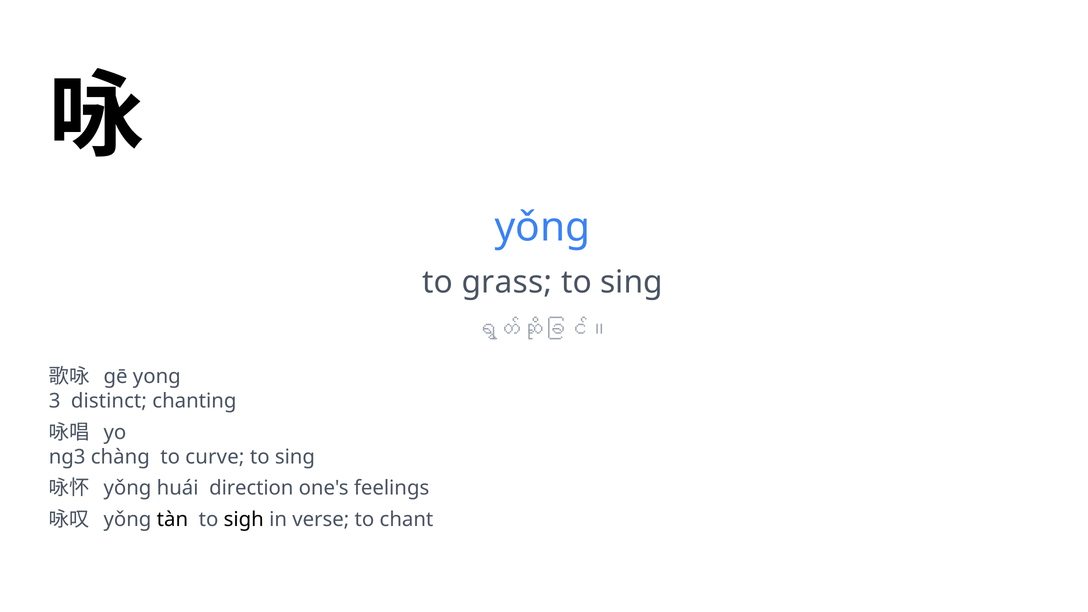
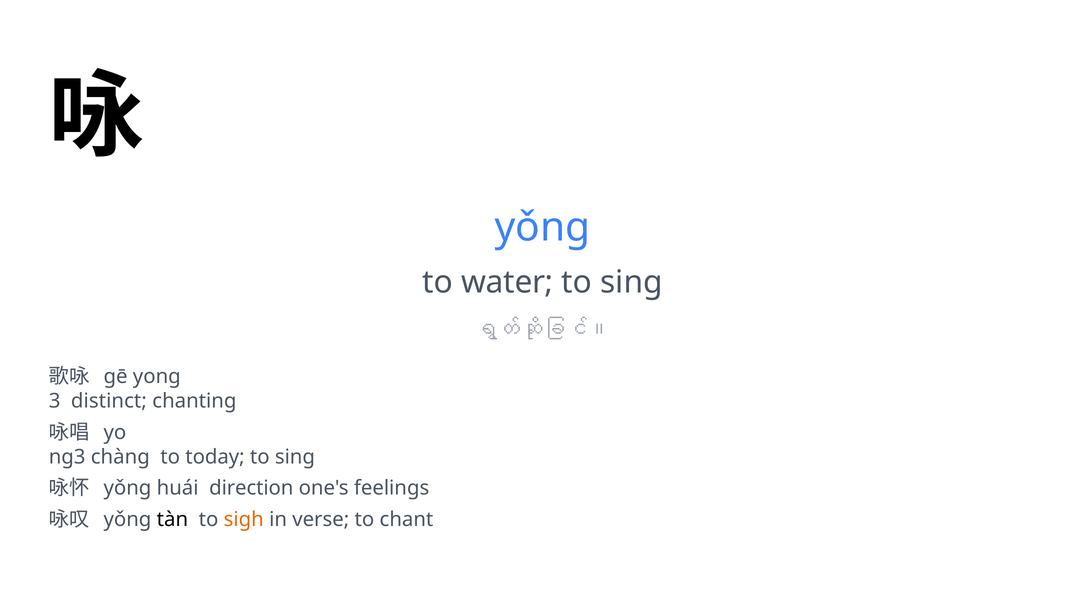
grass: grass -> water (507, 282)
curve: curve -> today (215, 457)
sigh colour: black -> orange (244, 520)
